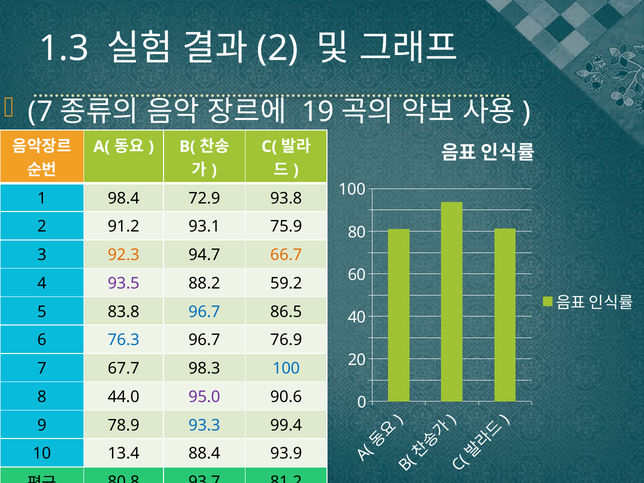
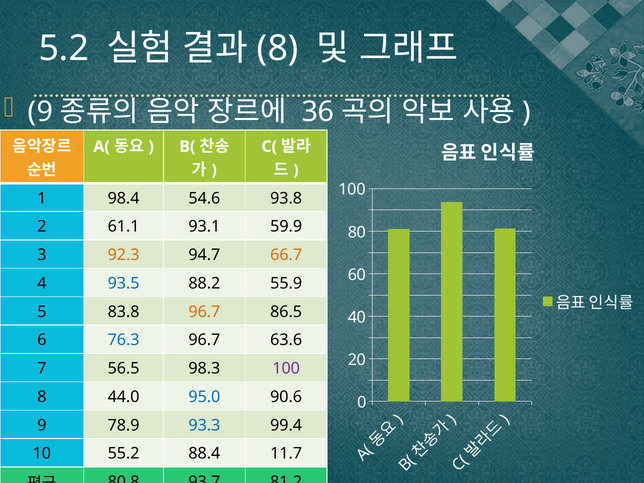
1.3: 1.3 -> 5.2 (64, 48)
2: 2 -> 8 (278, 48)
7: 7 -> 9 (40, 112)
19: 19 -> 36 (318, 112)
72.9: 72.9 -> 54.6 (204, 198)
91.2: 91.2 -> 61.1 (124, 227)
75.9: 75.9 -> 59.9 (286, 227)
93.5 colour: purple -> blue (124, 283)
59.2: 59.2 -> 55.9 (286, 283)
96.7 colour: blue -> orange (204, 312)
76.9: 76.9 -> 63.6 (286, 340)
67.7: 67.7 -> 56.5 (124, 369)
100 colour: blue -> purple (286, 369)
95.0 colour: purple -> blue (204, 397)
13.4: 13.4 -> 55.2 (124, 454)
93.9: 93.9 -> 11.7 (286, 454)
